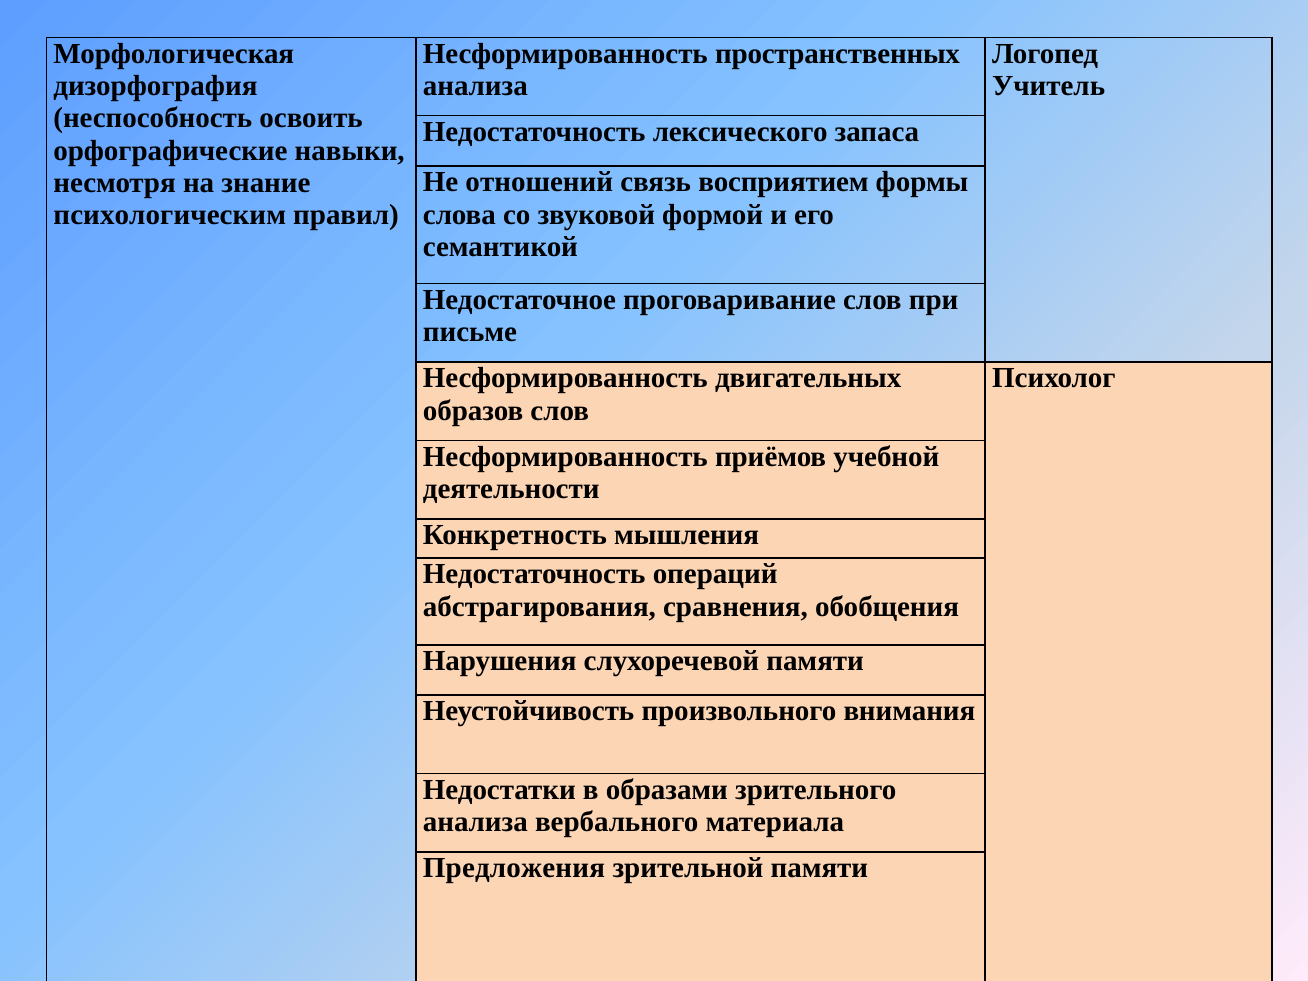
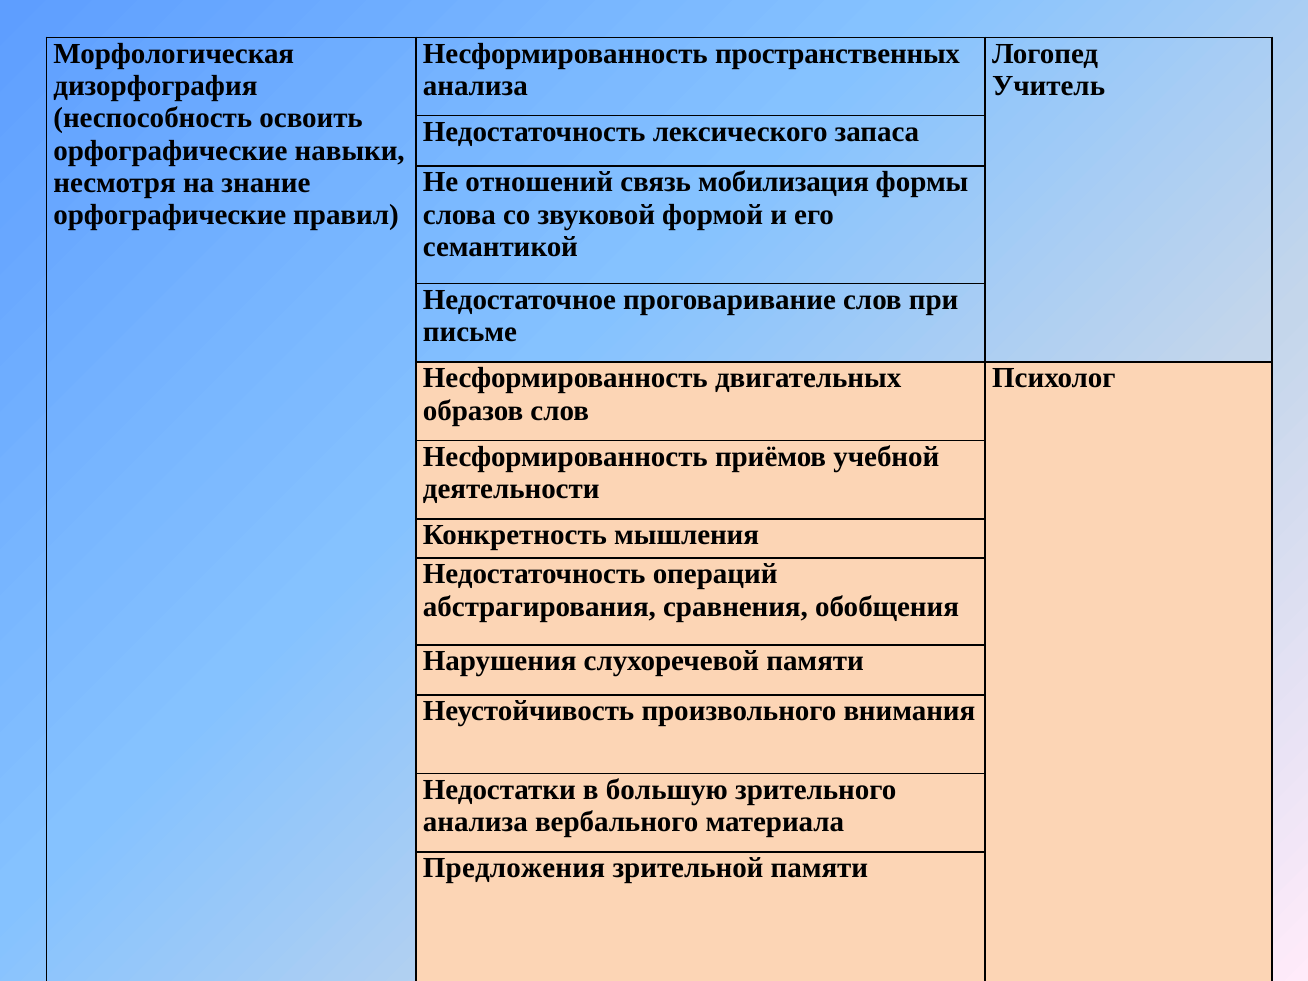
восприятием: восприятием -> мобилизация (784, 182)
психологическим: психологическим -> орфографические (170, 215)
образами: образами -> большую (667, 790)
